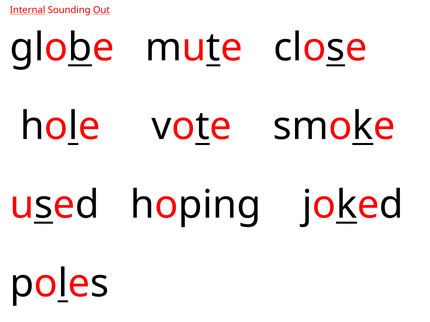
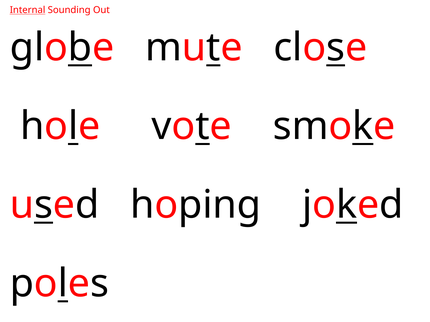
Out underline: present -> none (101, 10)
